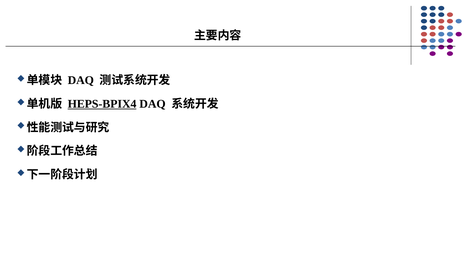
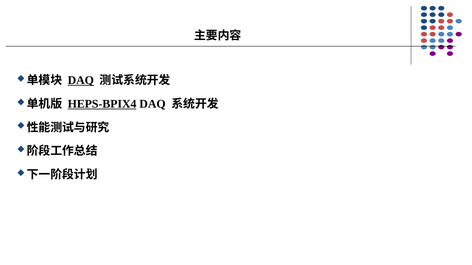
DAQ underline: none -> present (81, 81)
